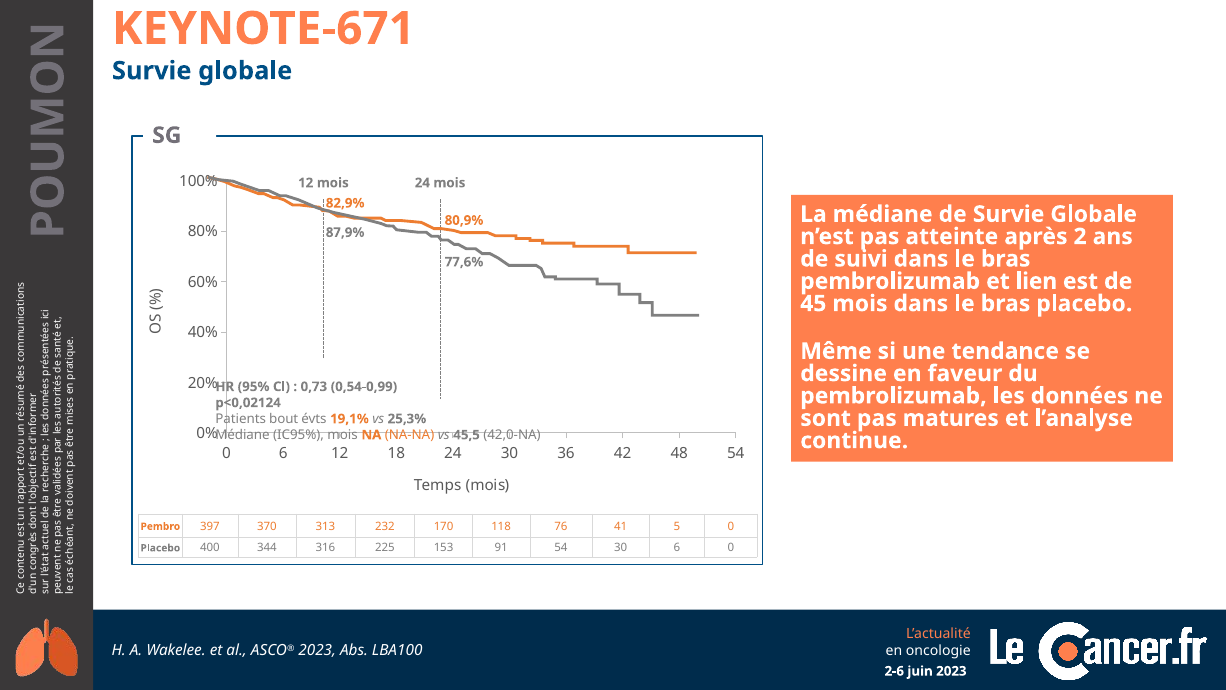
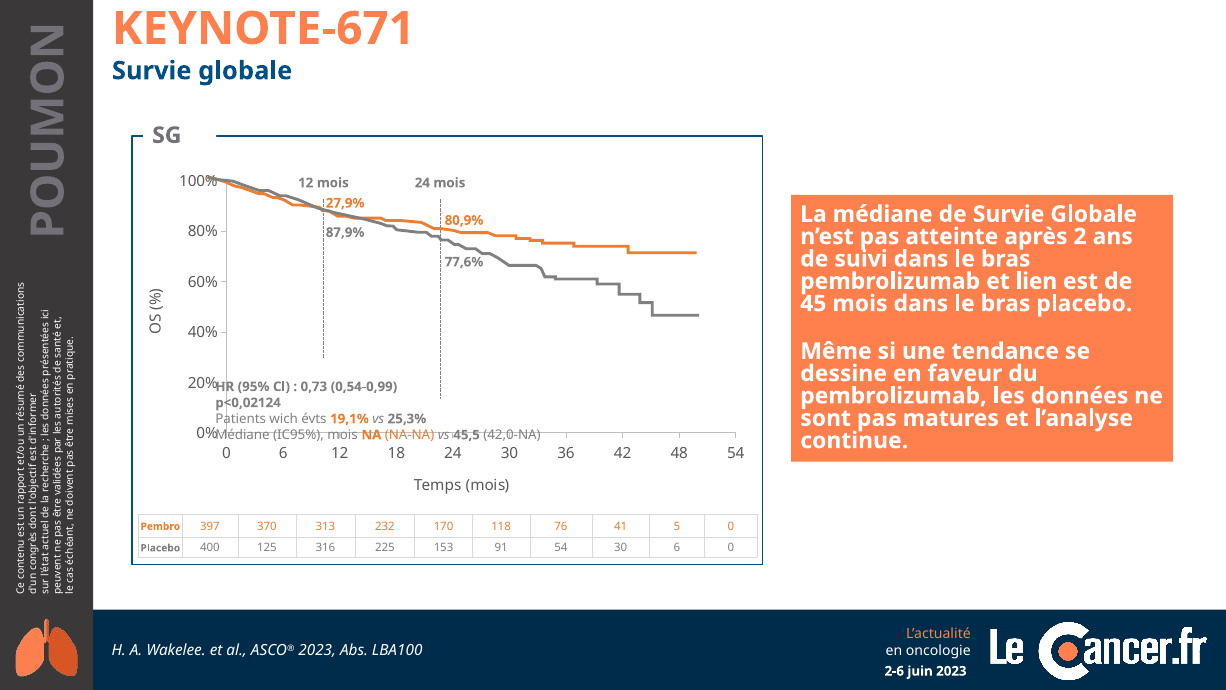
82,9%: 82,9% -> 27,9% (345, 203)
bout: bout -> wich (284, 419)
344: 344 -> 125 (267, 548)
